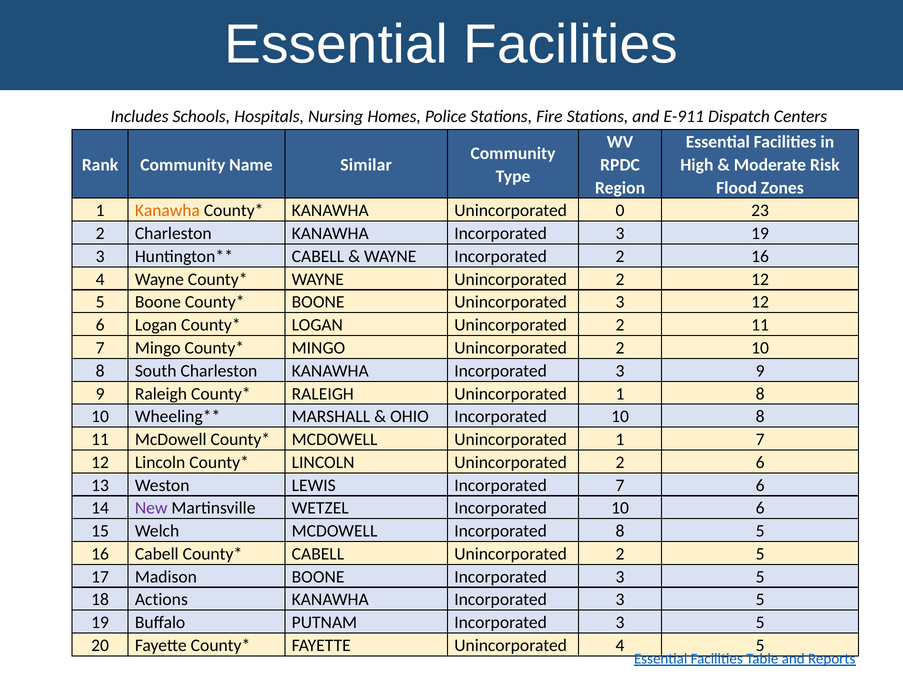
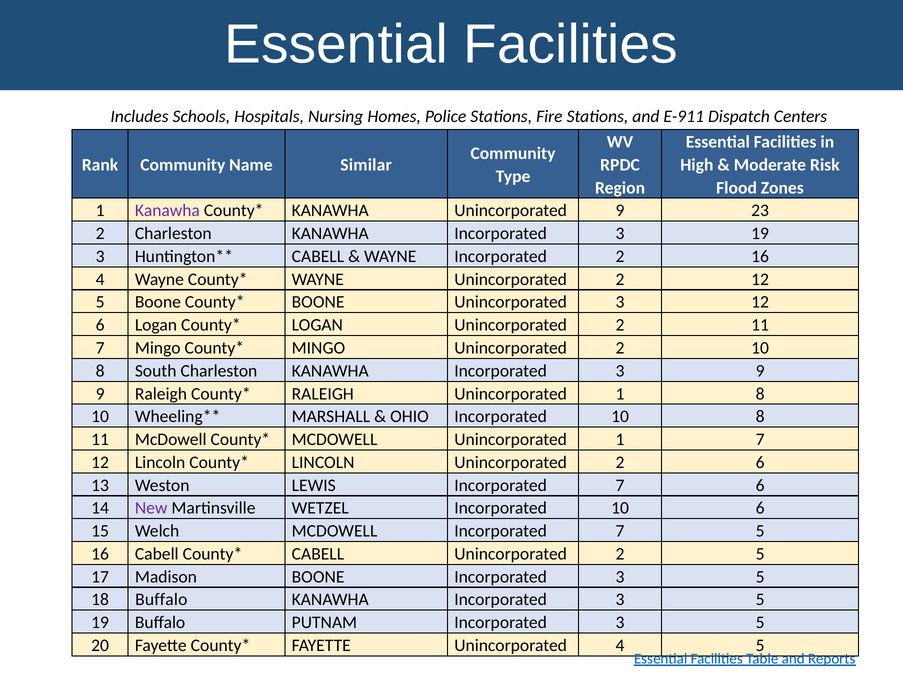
Kanawha colour: orange -> purple (167, 211)
Unincorporated 0: 0 -> 9 (620, 211)
MCDOWELL Incorporated 8: 8 -> 7 (620, 531)
18 Actions: Actions -> Buffalo (161, 600)
